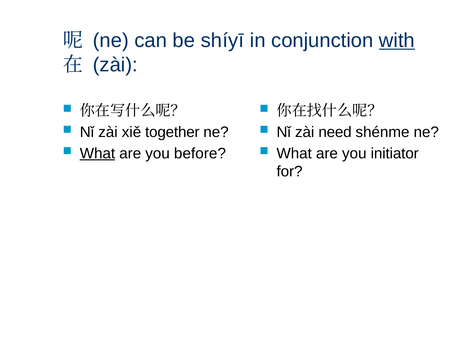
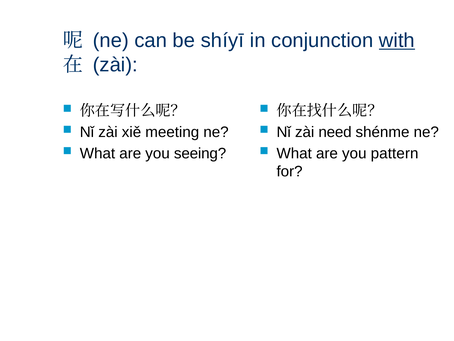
together: together -> meeting (172, 132)
What underline: present -> none (97, 153)
before: before -> seeing (200, 153)
initiator: initiator -> pattern (395, 153)
